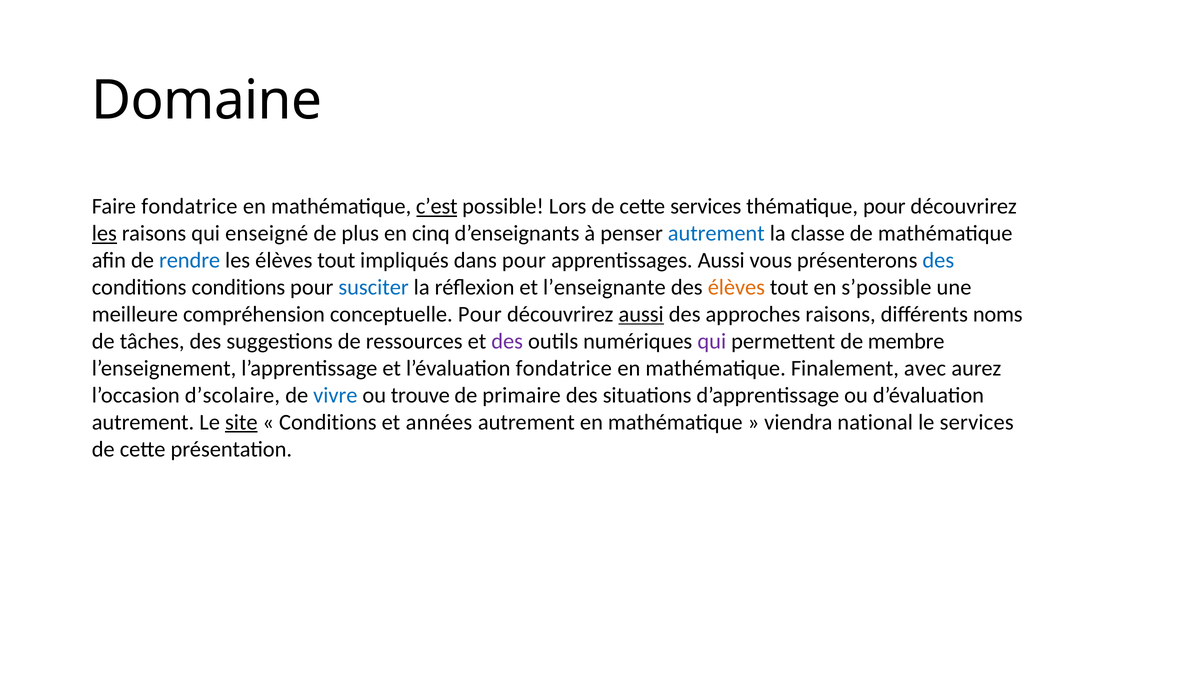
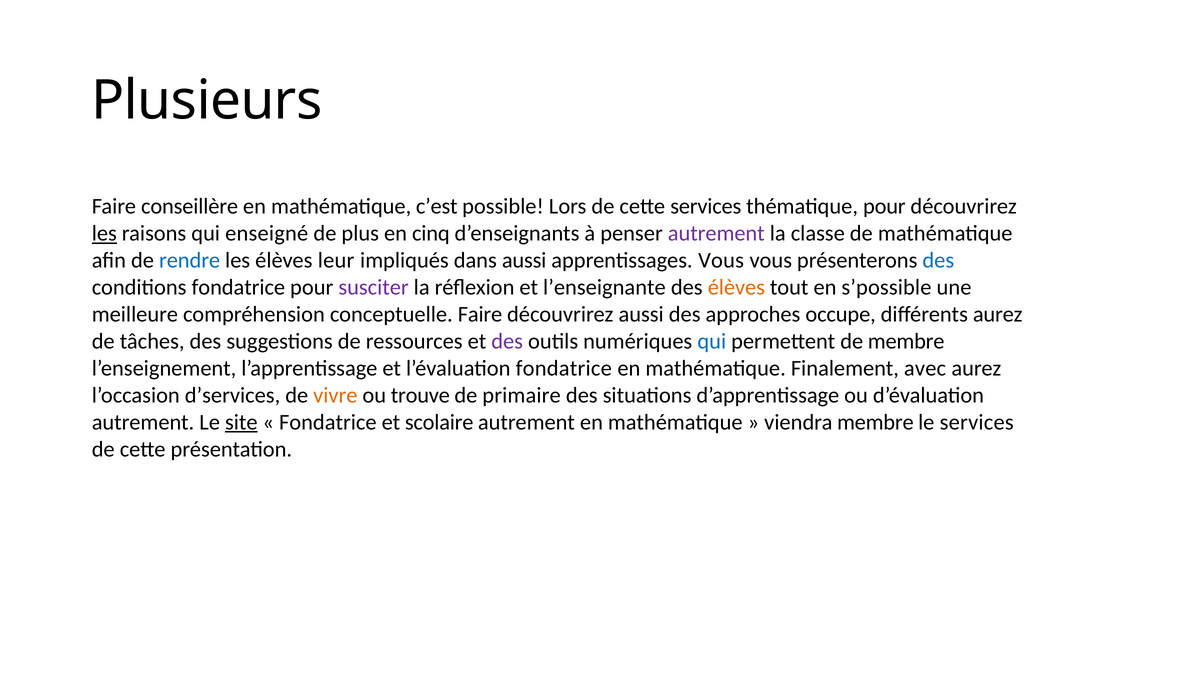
Domaine: Domaine -> Plusieurs (207, 101)
Faire fondatrice: fondatrice -> conseillère (190, 206)
c’est underline: present -> none (437, 206)
autrement colour: blue -> purple (716, 233)
les élèves tout: tout -> leur (336, 260)
dans pour: pour -> aussi (524, 260)
apprentissages Aussi: Aussi -> Vous (721, 260)
conditions conditions: conditions -> fondatrice (238, 287)
susciter colour: blue -> purple (374, 287)
conceptuelle Pour: Pour -> Faire (480, 314)
aussi underline: present -> none (641, 314)
approches raisons: raisons -> occupe (841, 314)
différents noms: noms -> aurez (998, 314)
qui colour: purple -> blue (712, 341)
d’scolaire: d’scolaire -> d’services (233, 395)
vivre colour: blue -> orange (335, 395)
Conditions: Conditions -> Fondatrice (328, 422)
années: années -> scolaire (439, 422)
viendra national: national -> membre (875, 422)
